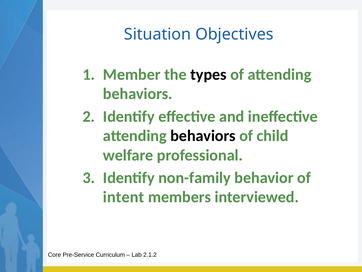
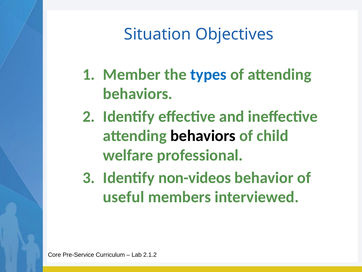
types colour: black -> blue (208, 74)
non-family: non-family -> non-videos (195, 177)
intent: intent -> useful (124, 197)
